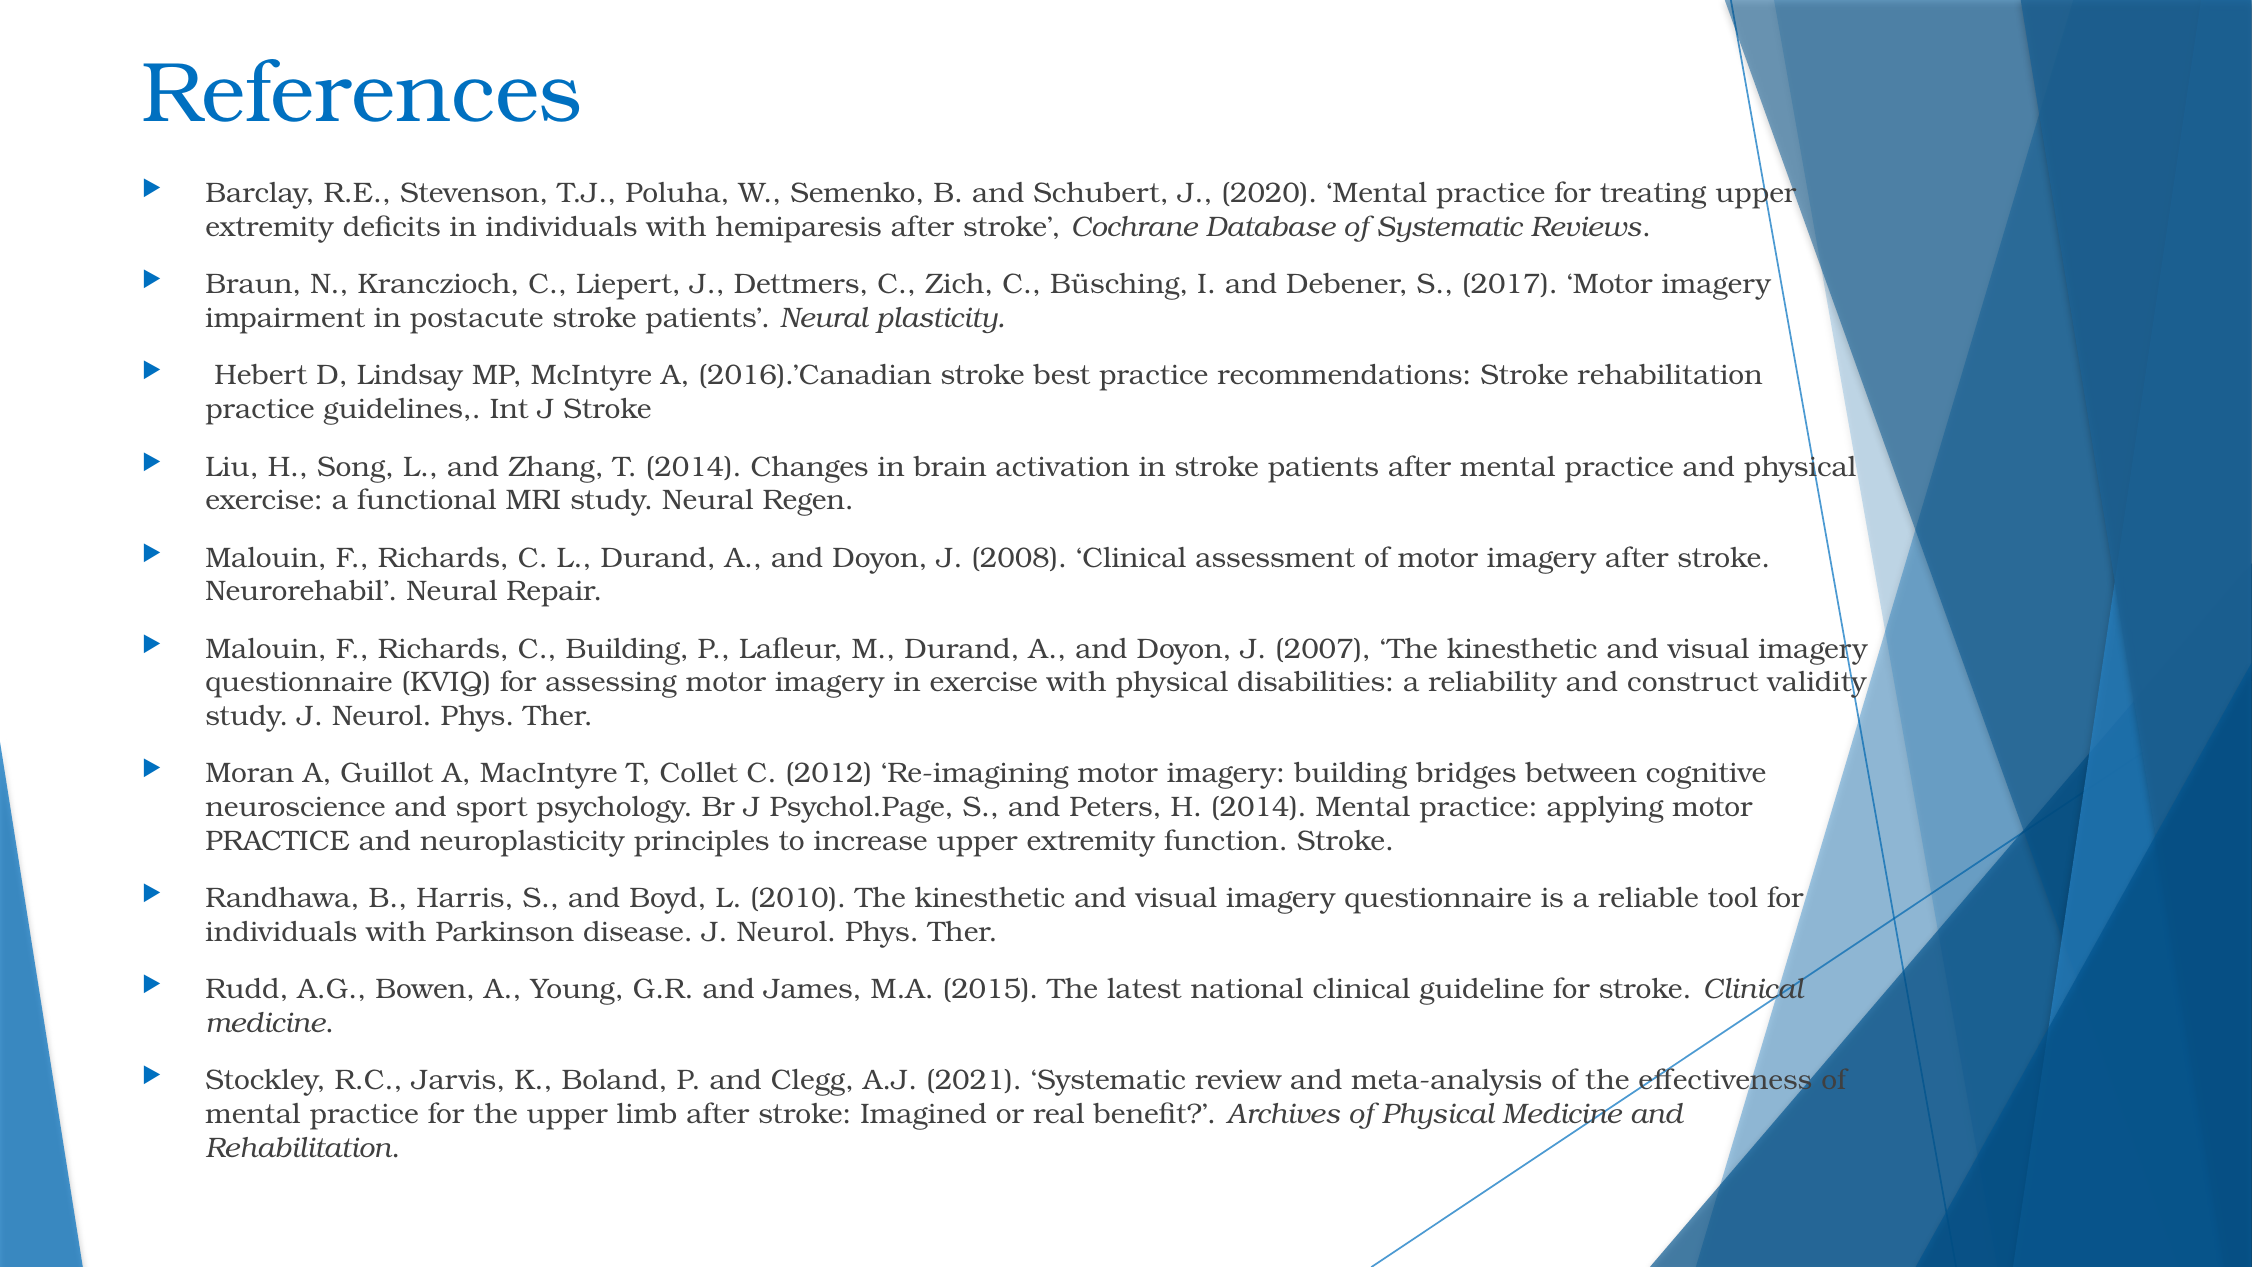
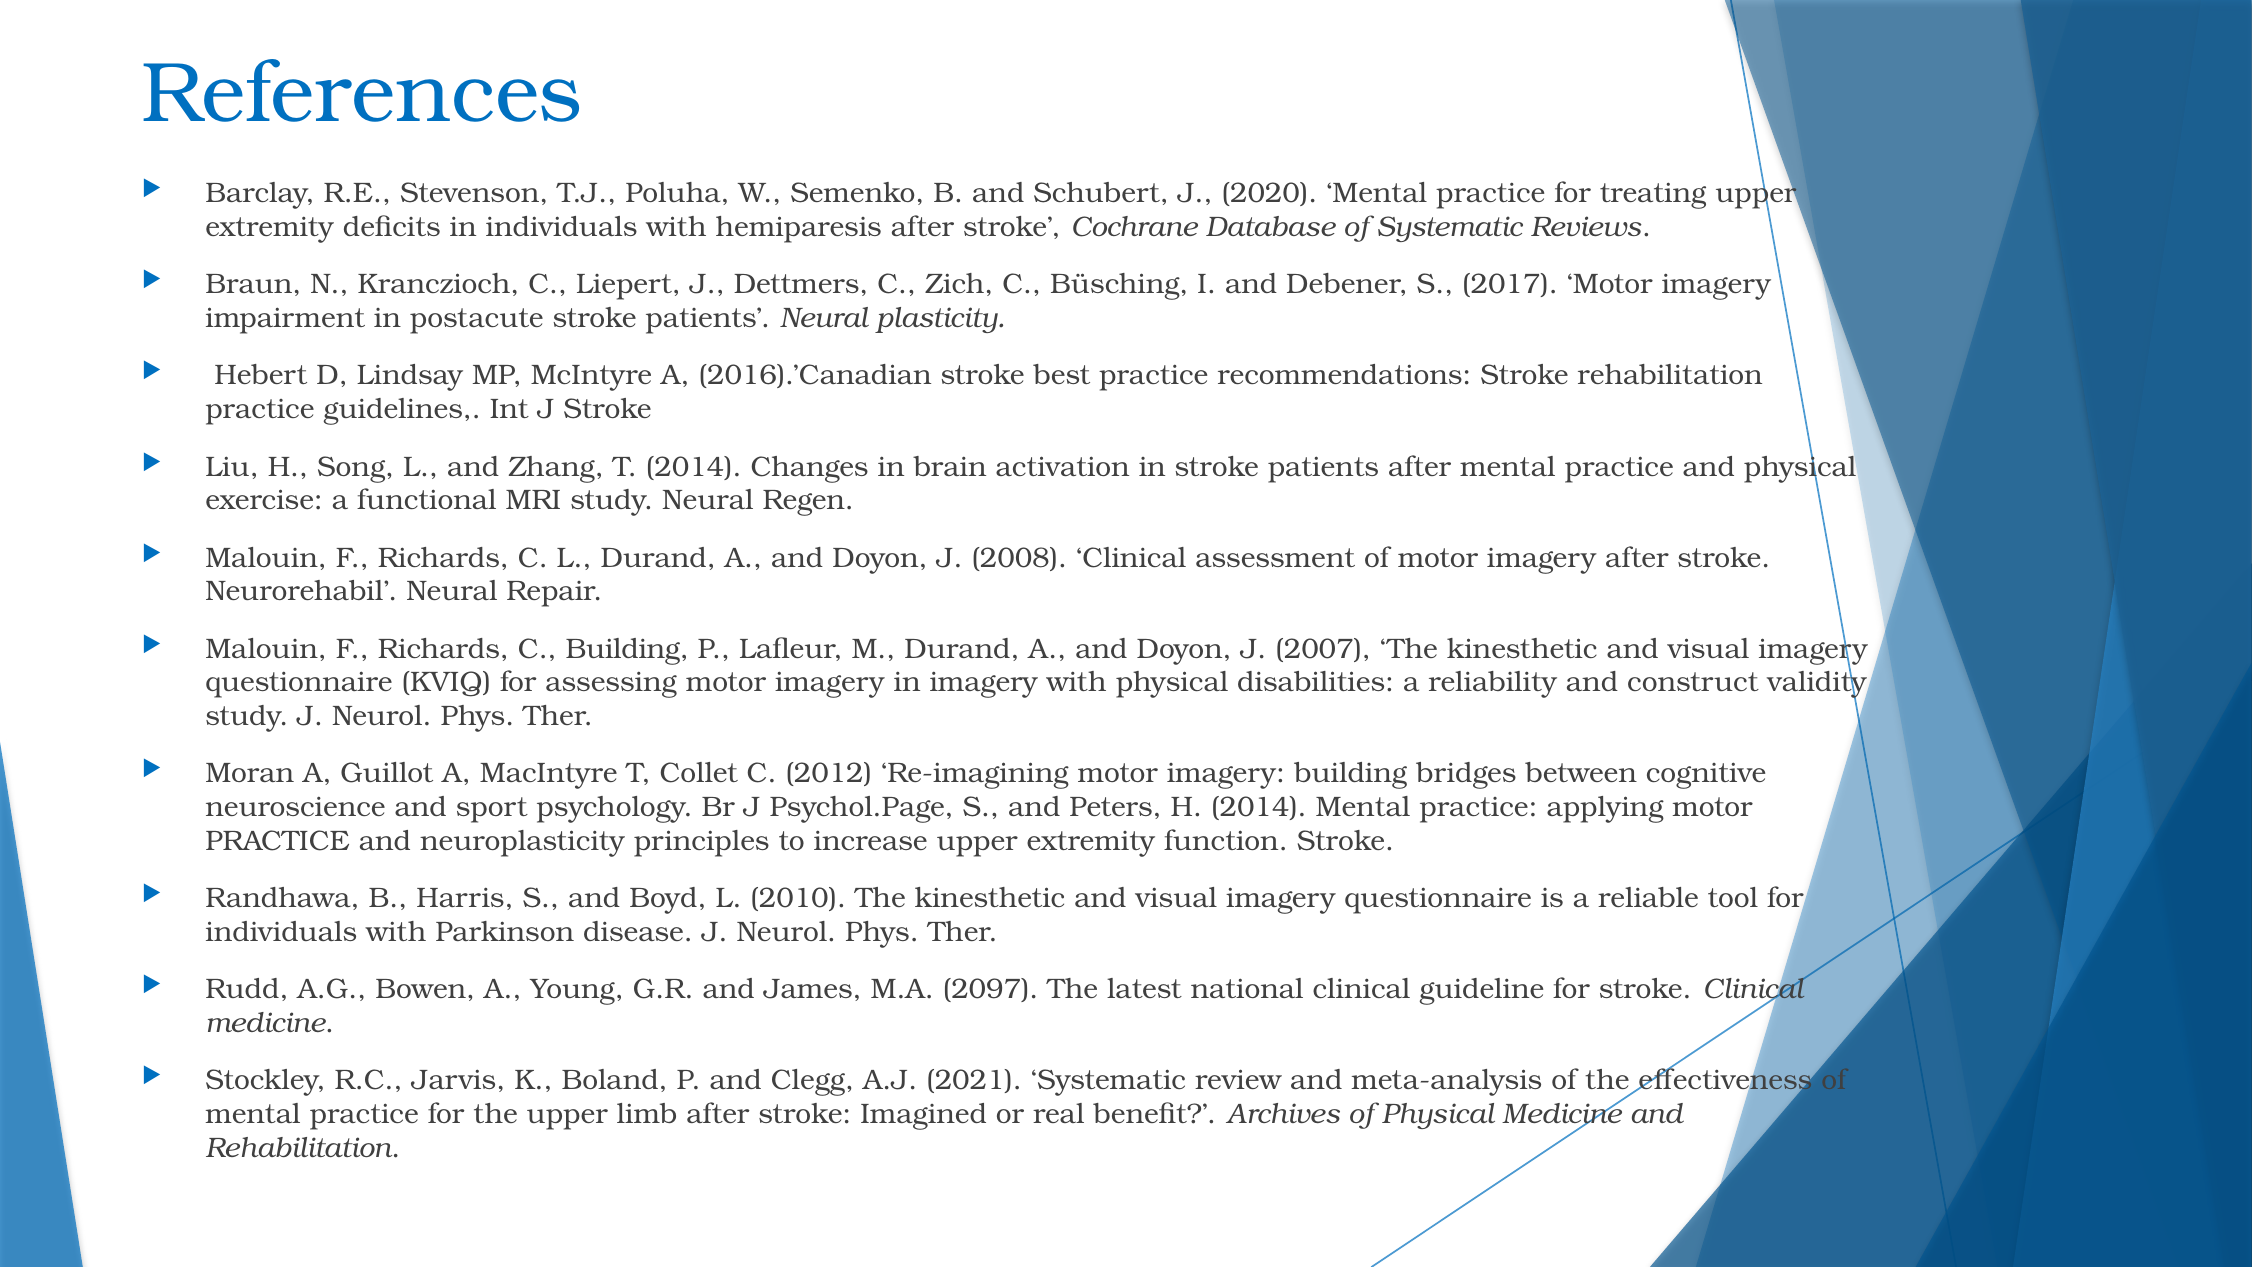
in exercise: exercise -> imagery (984, 682)
2015: 2015 -> 2097 (991, 989)
